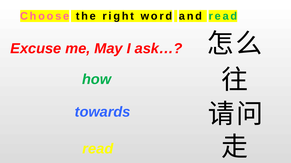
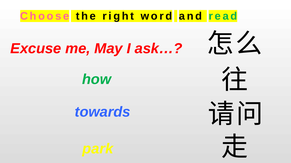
read: read -> park (98, 149)
